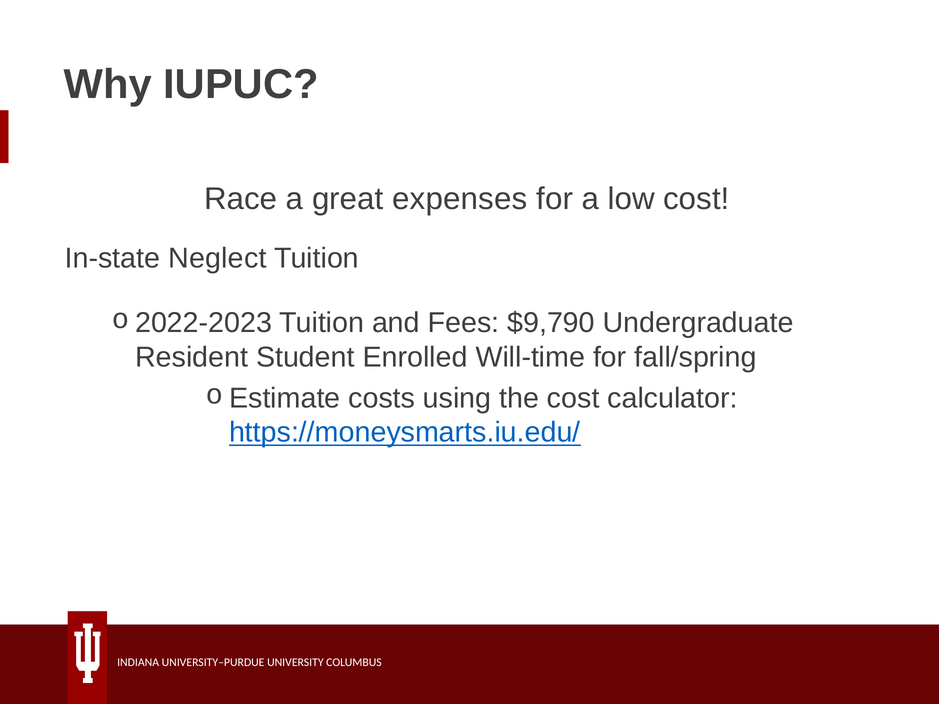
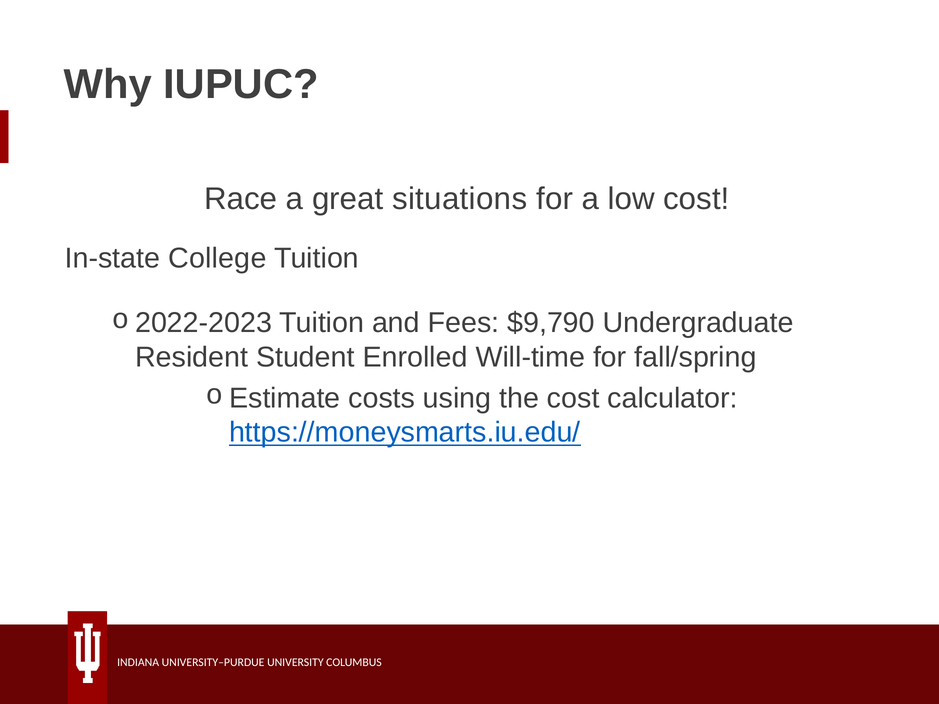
expenses: expenses -> situations (460, 199)
Neglect: Neglect -> College (217, 258)
